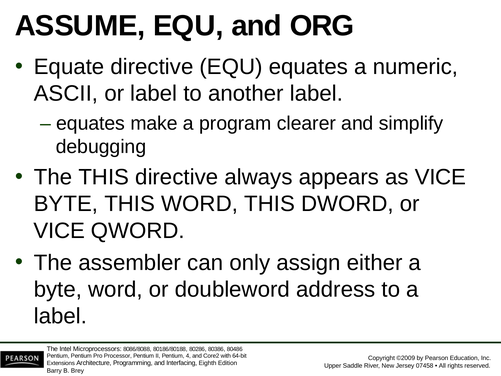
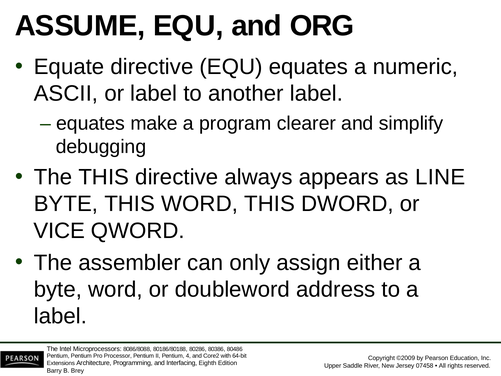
as VICE: VICE -> LINE (440, 177)
